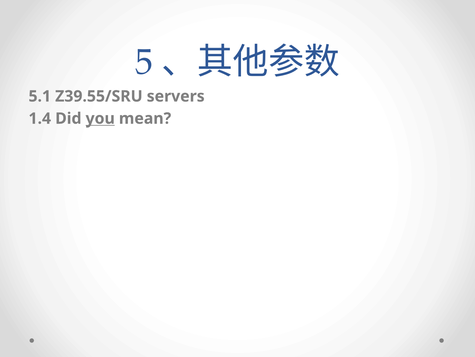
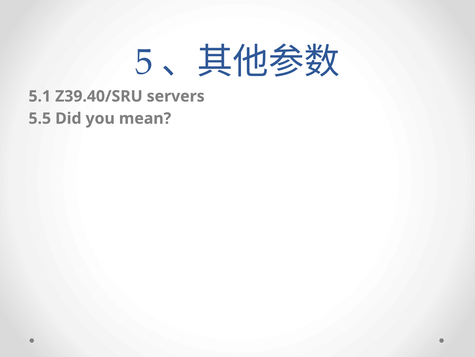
Z39.55/SRU: Z39.55/SRU -> Z39.40/SRU (99, 96)
1.4: 1.4 -> 5.5 (40, 118)
you underline: present -> none (100, 118)
